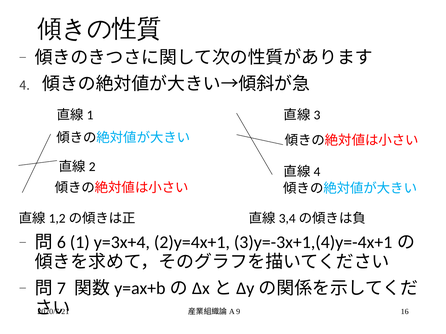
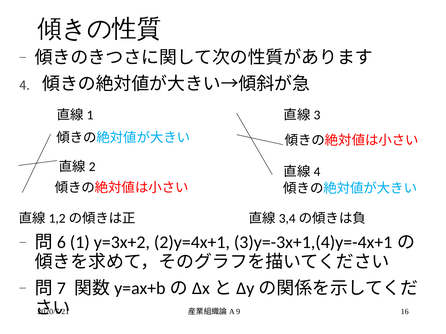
y=3x+4: y=3x+4 -> y=3x+2 (122, 243)
